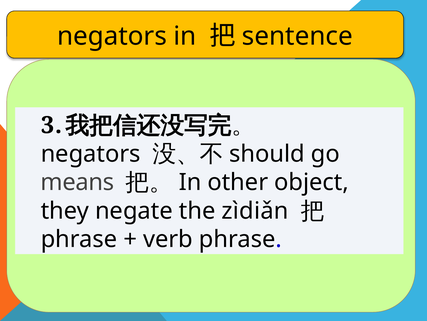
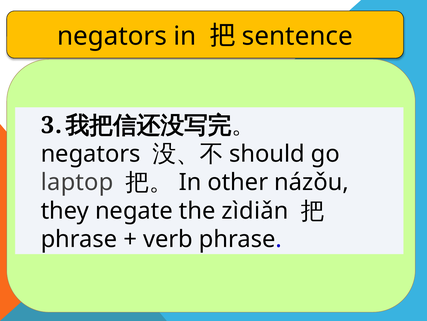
means: means -> laptop (77, 182)
object: object -> názǒu (312, 182)
